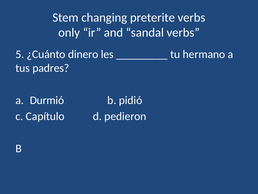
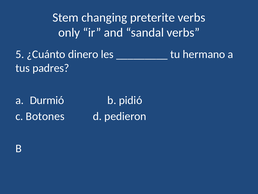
Capítulo: Capítulo -> Botones (45, 116)
